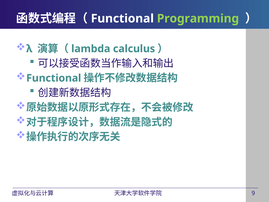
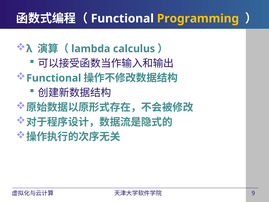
Programming colour: light green -> yellow (198, 18)
